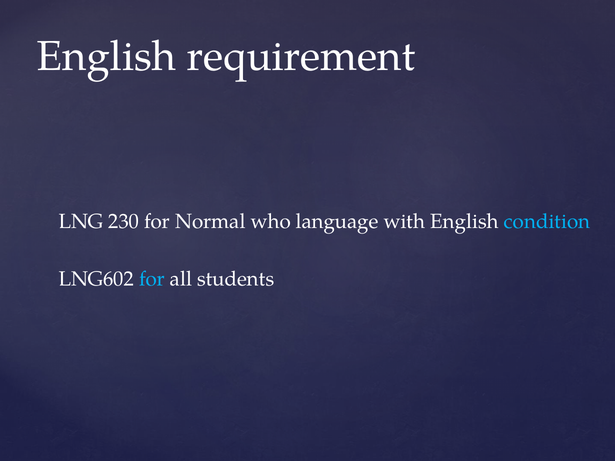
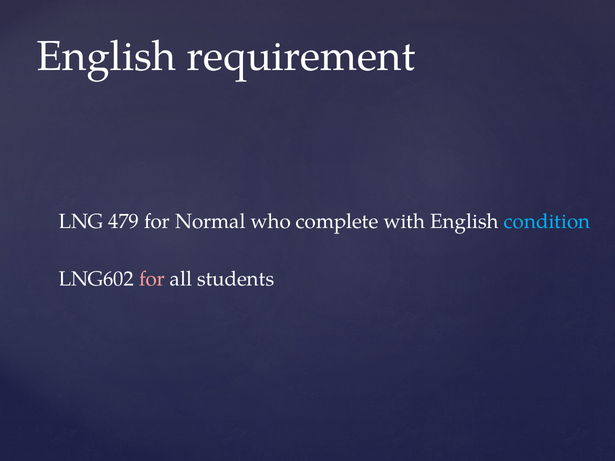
230: 230 -> 479 (124, 222)
language: language -> complete (337, 222)
for colour: light blue -> pink (152, 279)
